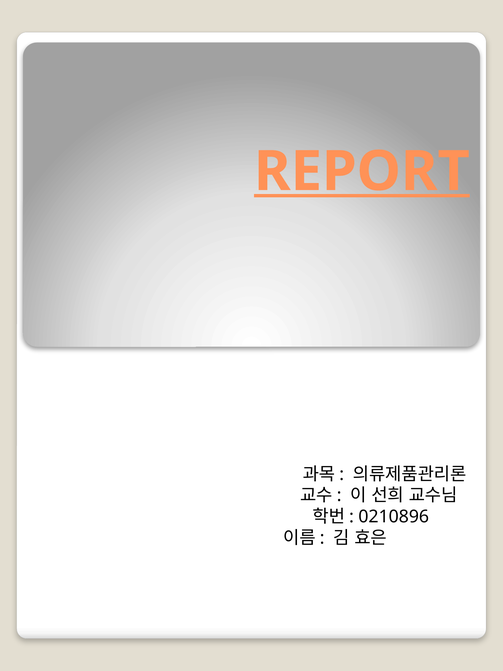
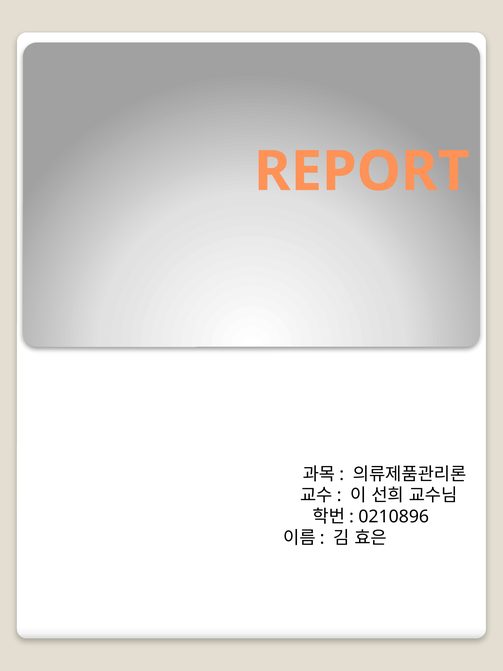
REPORT underline: present -> none (362, 171)
